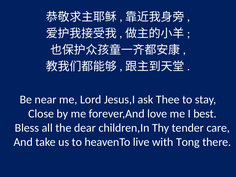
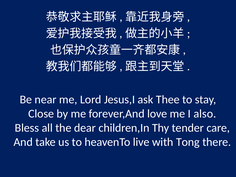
best: best -> also (205, 114)
